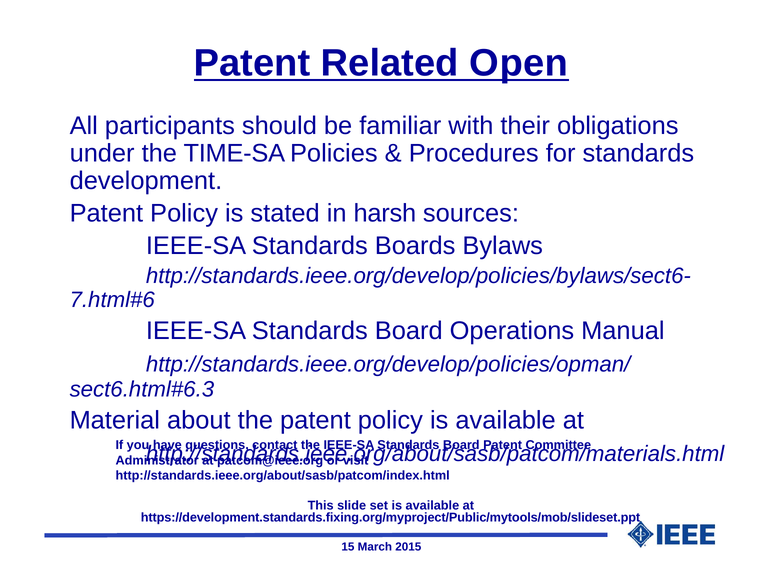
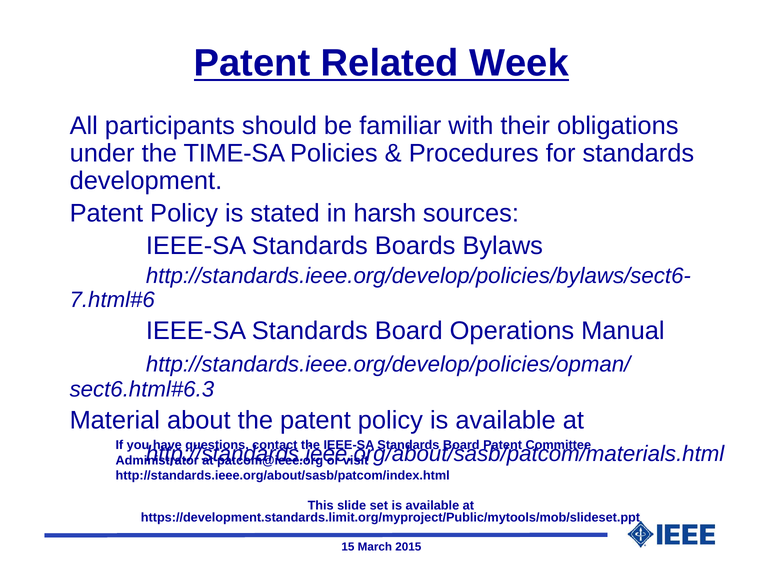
Open: Open -> Week (519, 63)
https://development.standards.fixing.org/myproject/Public/mytools/mob/slideset.ppt: https://development.standards.fixing.org/myproject/Public/mytools/mob/slideset.ppt -> https://development.standards.limit.org/myproject/Public/mytools/mob/slideset.ppt (390, 517)
